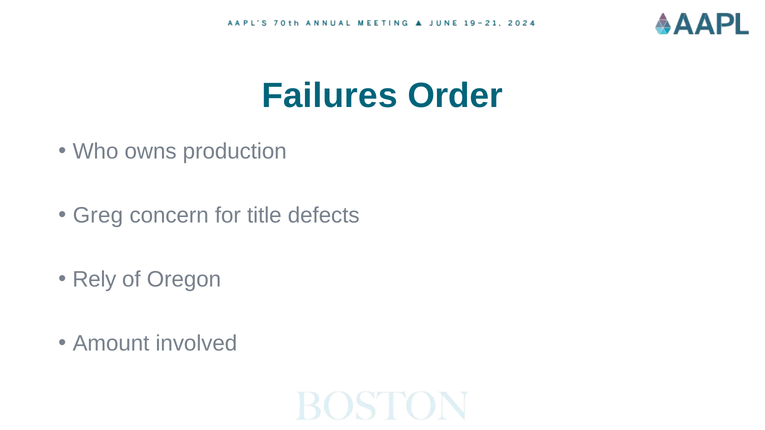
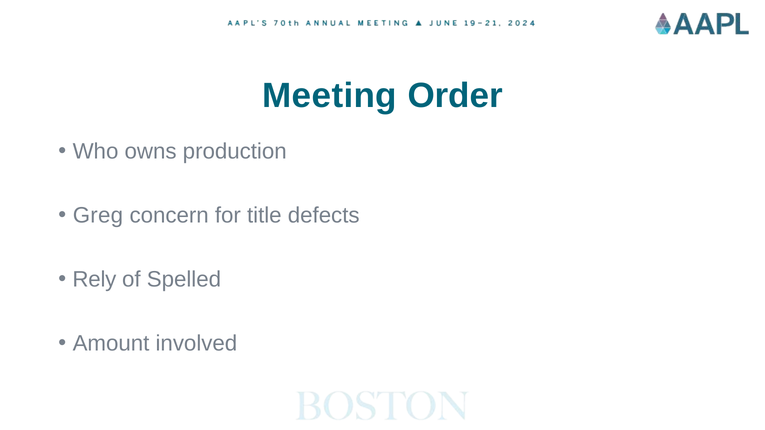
Failures: Failures -> Meeting (330, 96)
Oregon: Oregon -> Spelled (184, 279)
